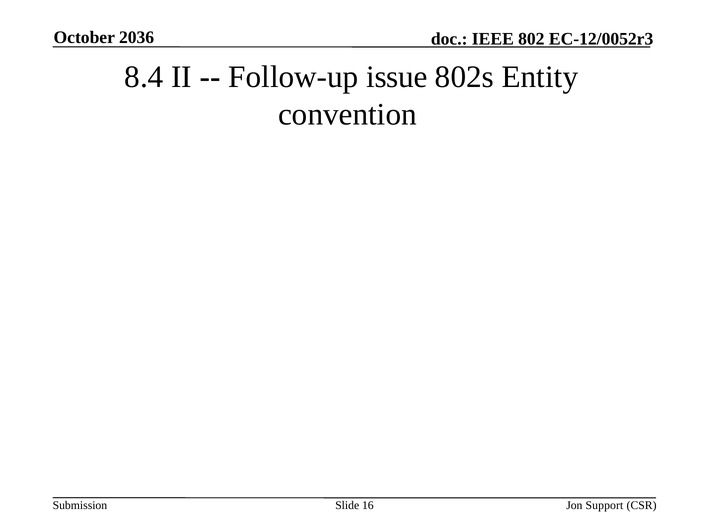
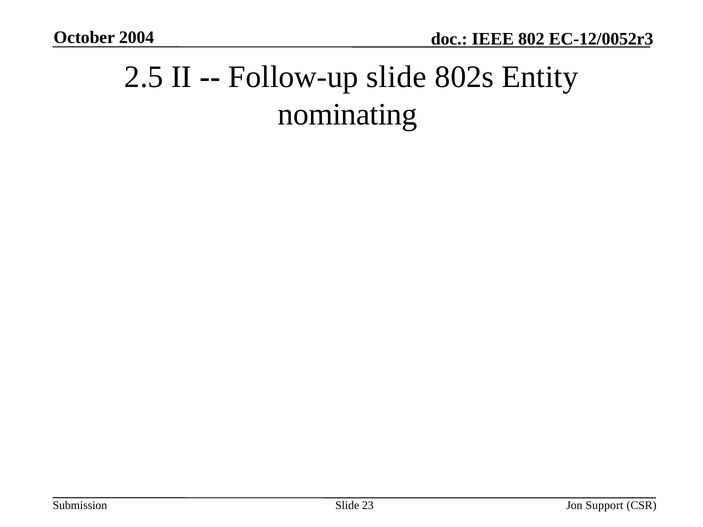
2036: 2036 -> 2004 (137, 37)
8.4: 8.4 -> 2.5 (144, 77)
Follow-up issue: issue -> slide (397, 77)
convention: convention -> nominating (348, 115)
16: 16 -> 23 (368, 506)
